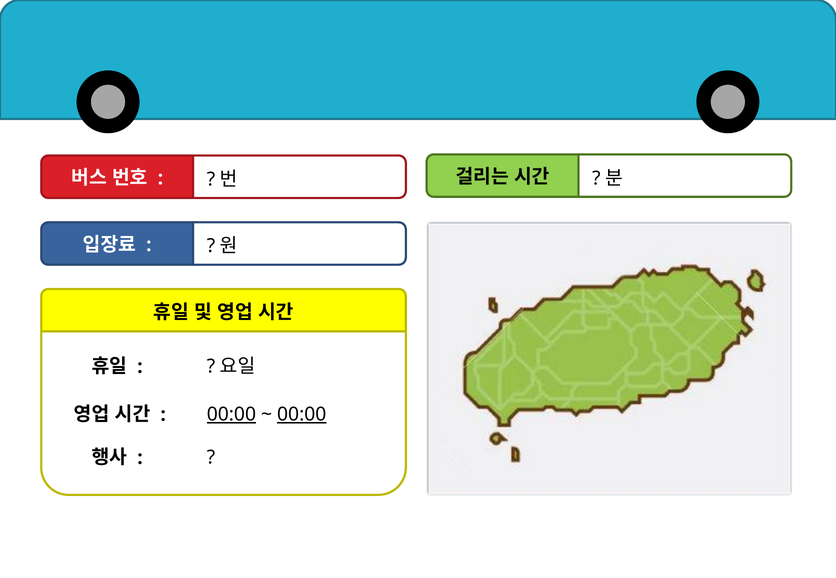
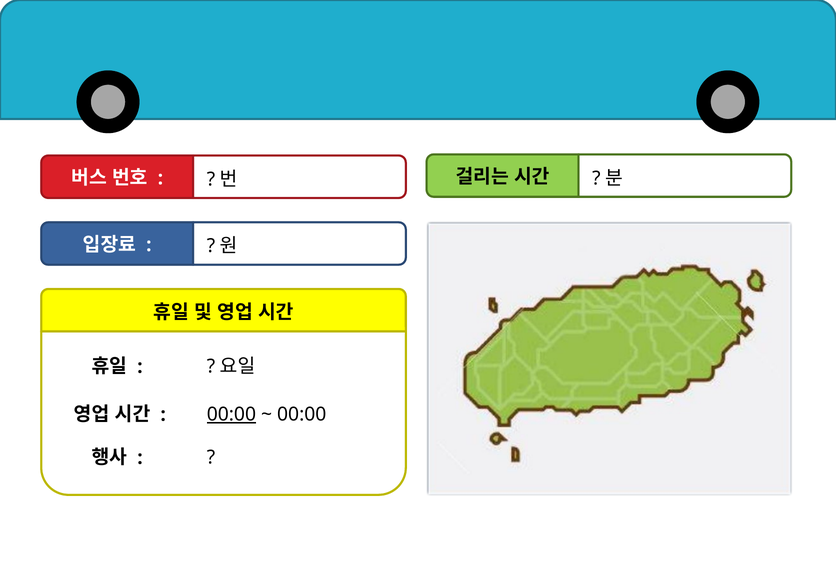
00:00 underline: present -> none (302, 415)
